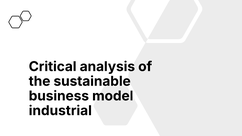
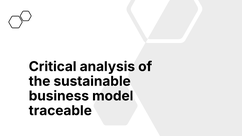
industrial: industrial -> traceable (60, 111)
